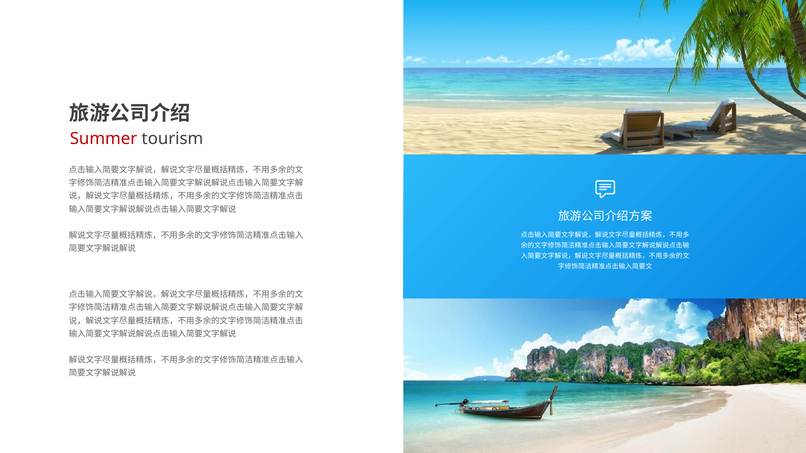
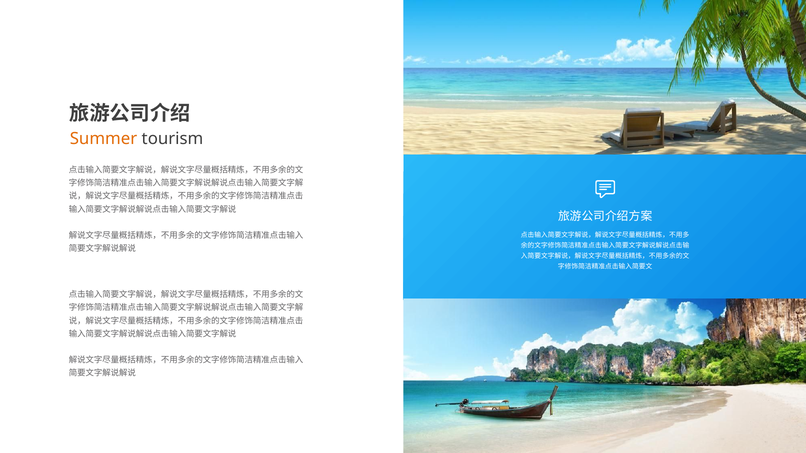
Summer colour: red -> orange (104, 139)
